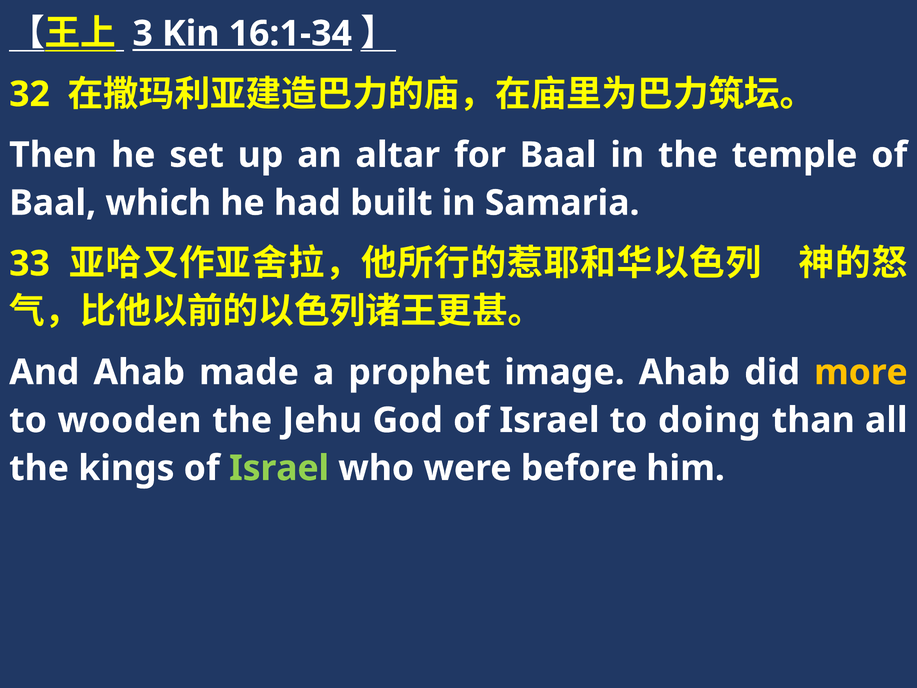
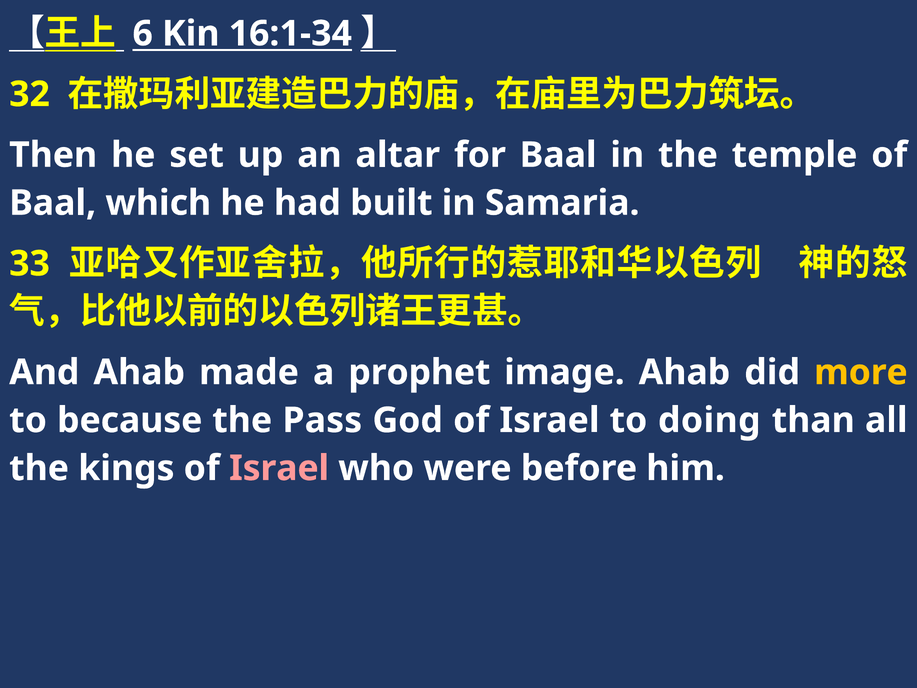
3: 3 -> 6 (143, 34)
wooden: wooden -> because (130, 420)
Jehu: Jehu -> Pass (322, 420)
Israel colour: light green -> pink (279, 468)
